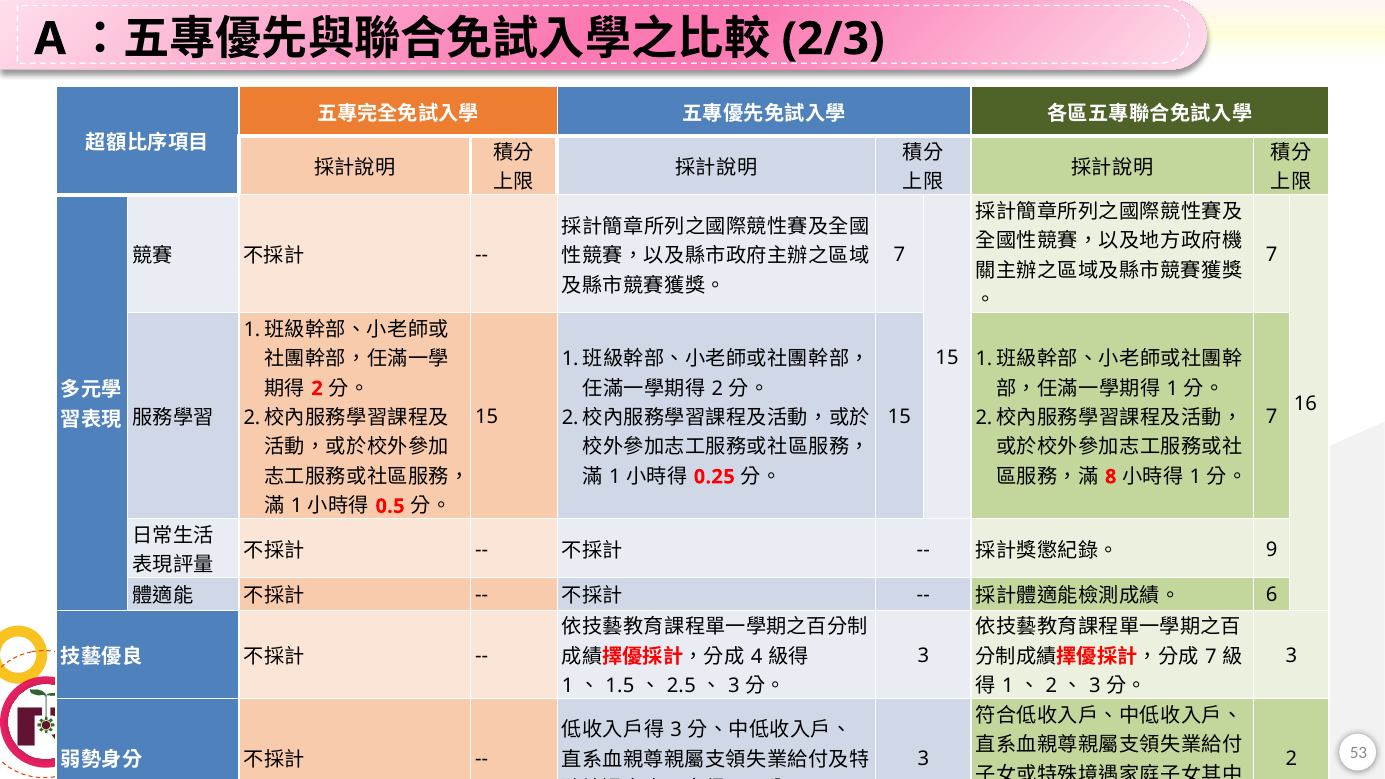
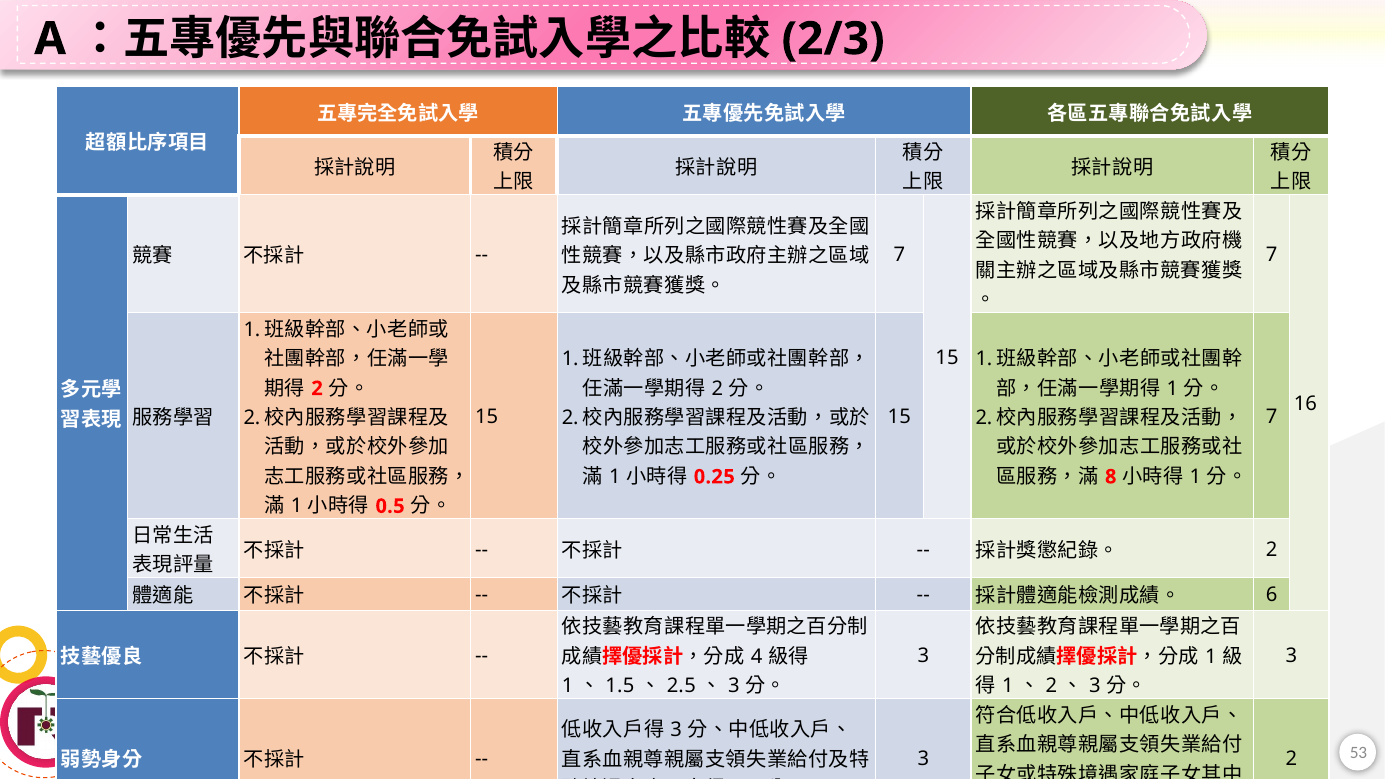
9: 9 -> 2 (1272, 550)
7: 7 -> 1 (1211, 657)
